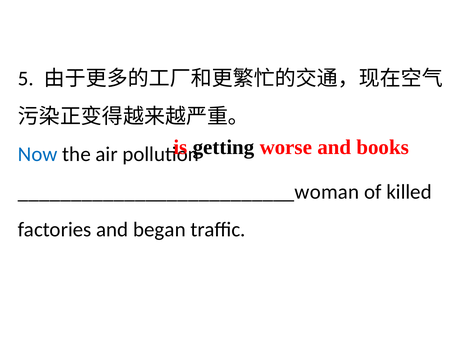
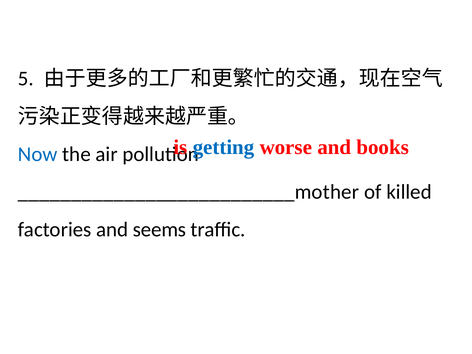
getting colour: black -> blue (224, 147)
__________________________woman: __________________________woman -> __________________________mother (189, 192)
began: began -> seems (160, 230)
